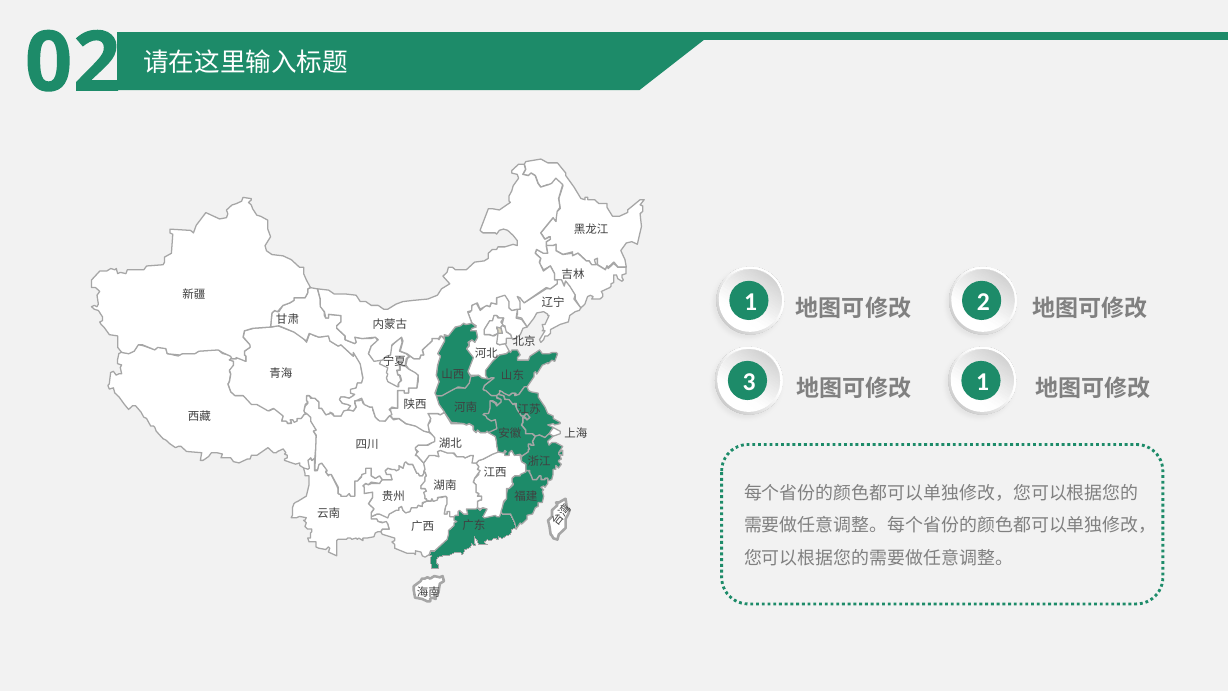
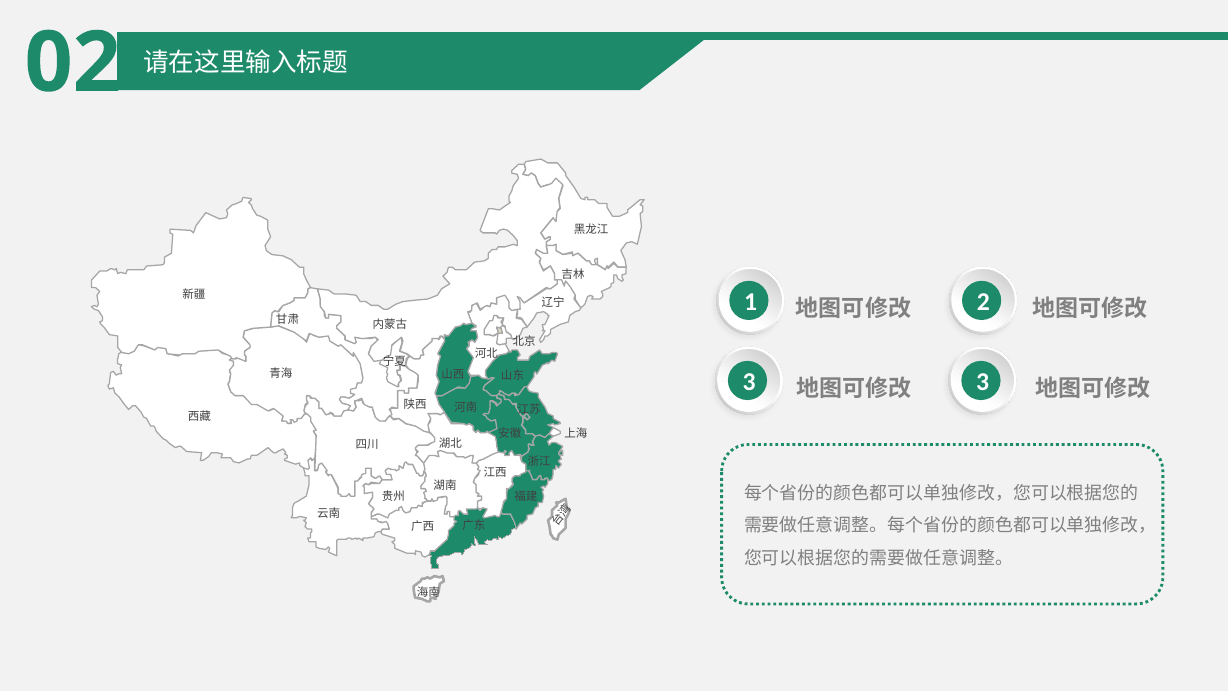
3 1: 1 -> 3 (983, 382)
